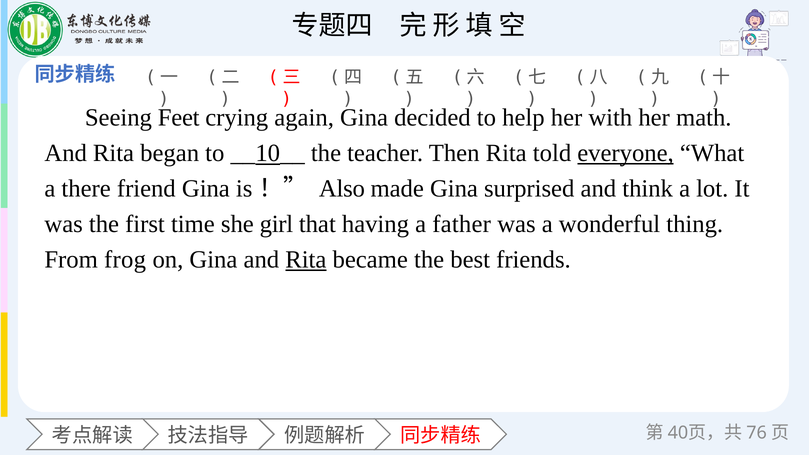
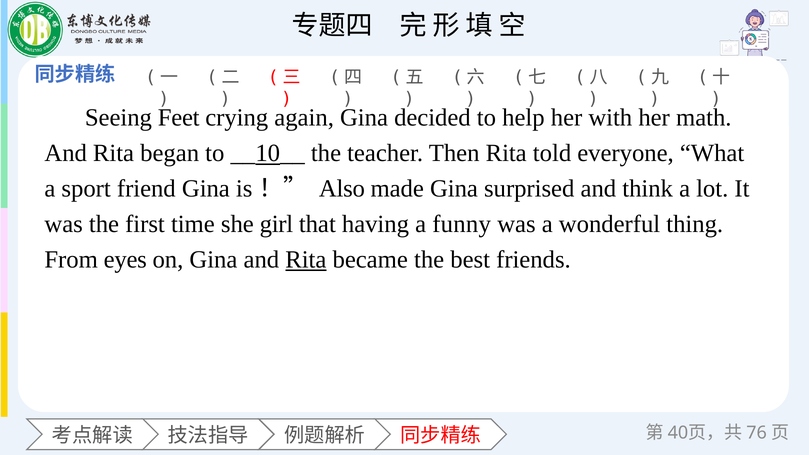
everyone underline: present -> none (626, 153)
there: there -> sport (86, 189)
father: father -> funny (462, 224)
frog: frog -> eyes (125, 260)
